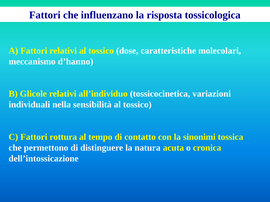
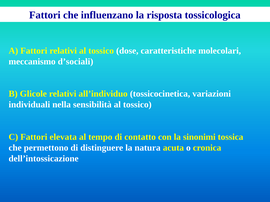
d’hanno: d’hanno -> d’sociali (76, 62)
rottura: rottura -> elevata (63, 137)
